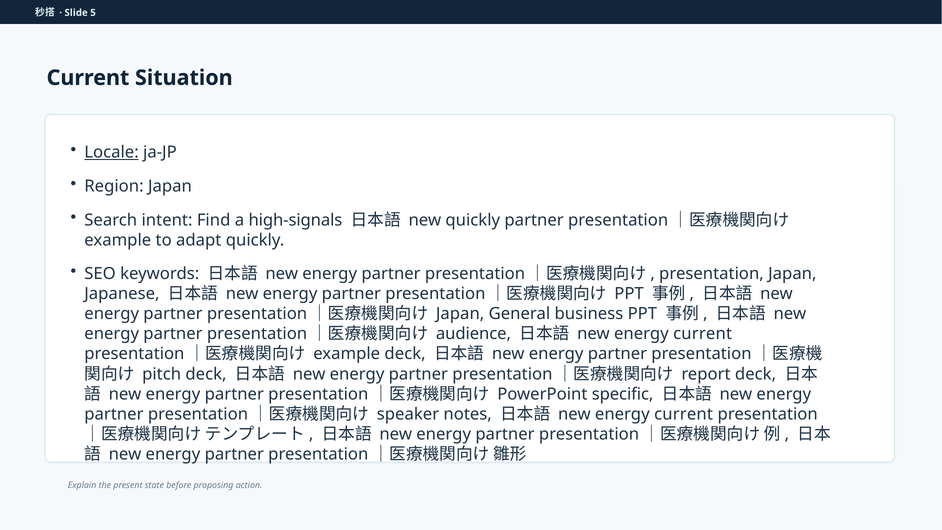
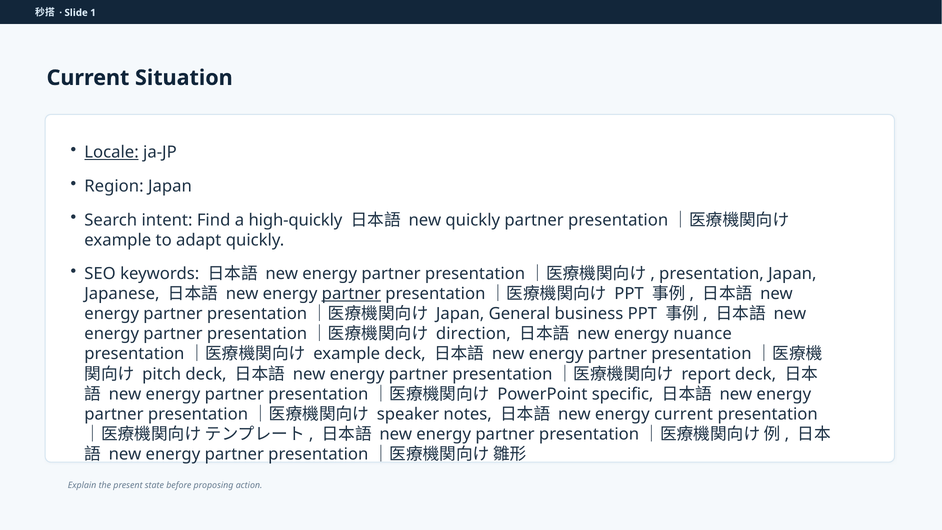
5: 5 -> 1 (93, 13)
high-signals: high-signals -> high-quickly (295, 220)
partner underline: none -> present (351, 294)
audience: audience -> direction (473, 334)
current: current -> nuance (703, 334)
